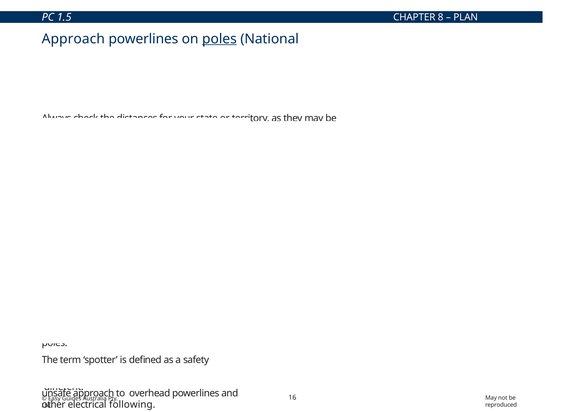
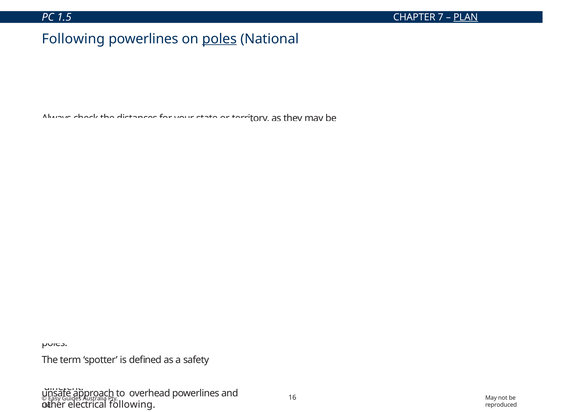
8: 8 -> 7 (441, 17)
PLAN underline: none -> present (466, 17)
Approach: Approach -> Following (73, 39)
